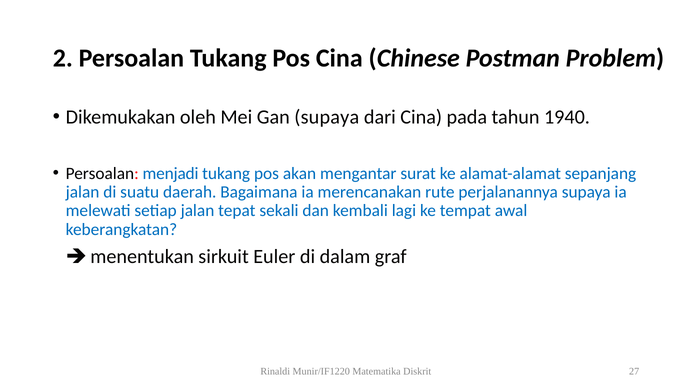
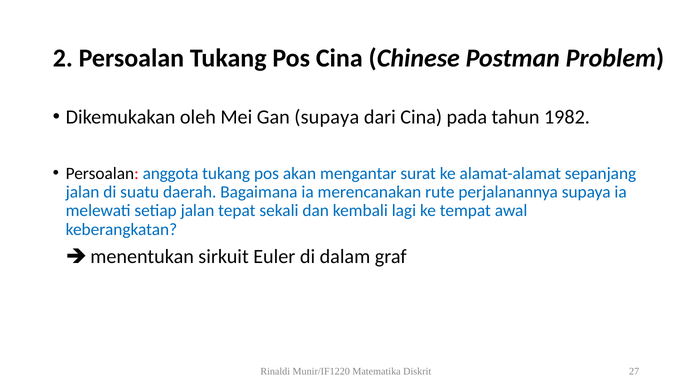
1940: 1940 -> 1982 (567, 117)
menjadi: menjadi -> anggota (171, 173)
